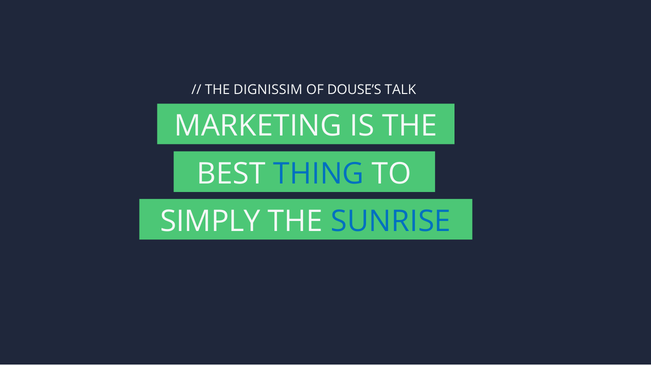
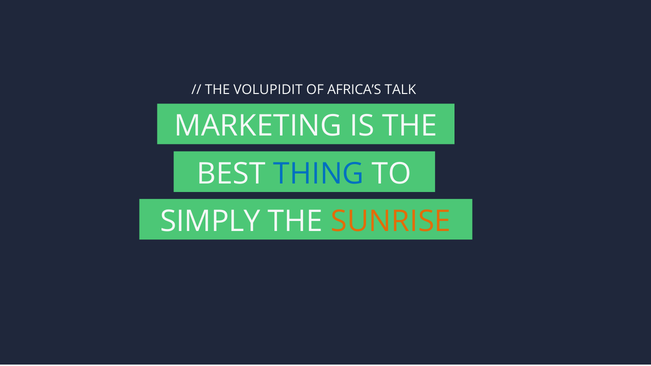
DIGNISSIM: DIGNISSIM -> VOLUPIDIT (268, 90)
DOUSE’S: DOUSE’S -> AFRICA’S (354, 90)
SUNRISE colour: blue -> orange (391, 221)
